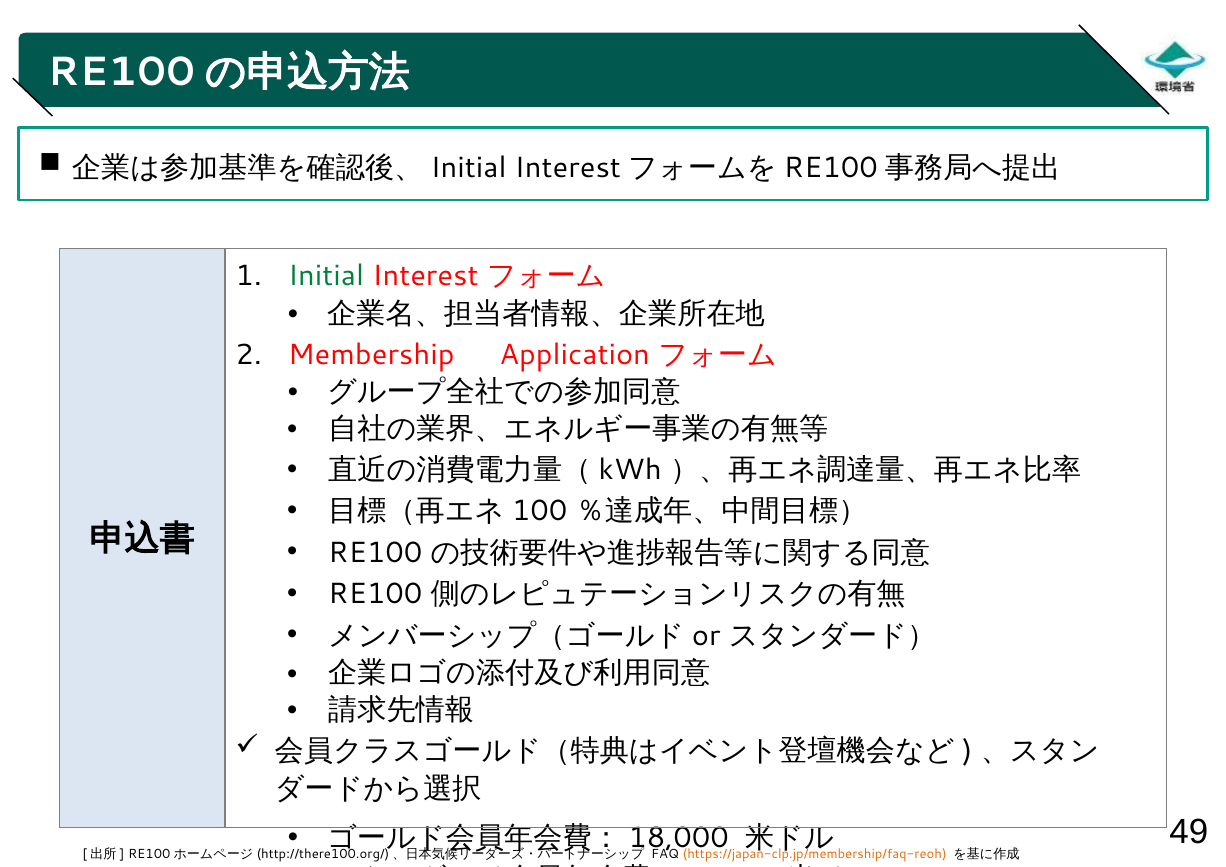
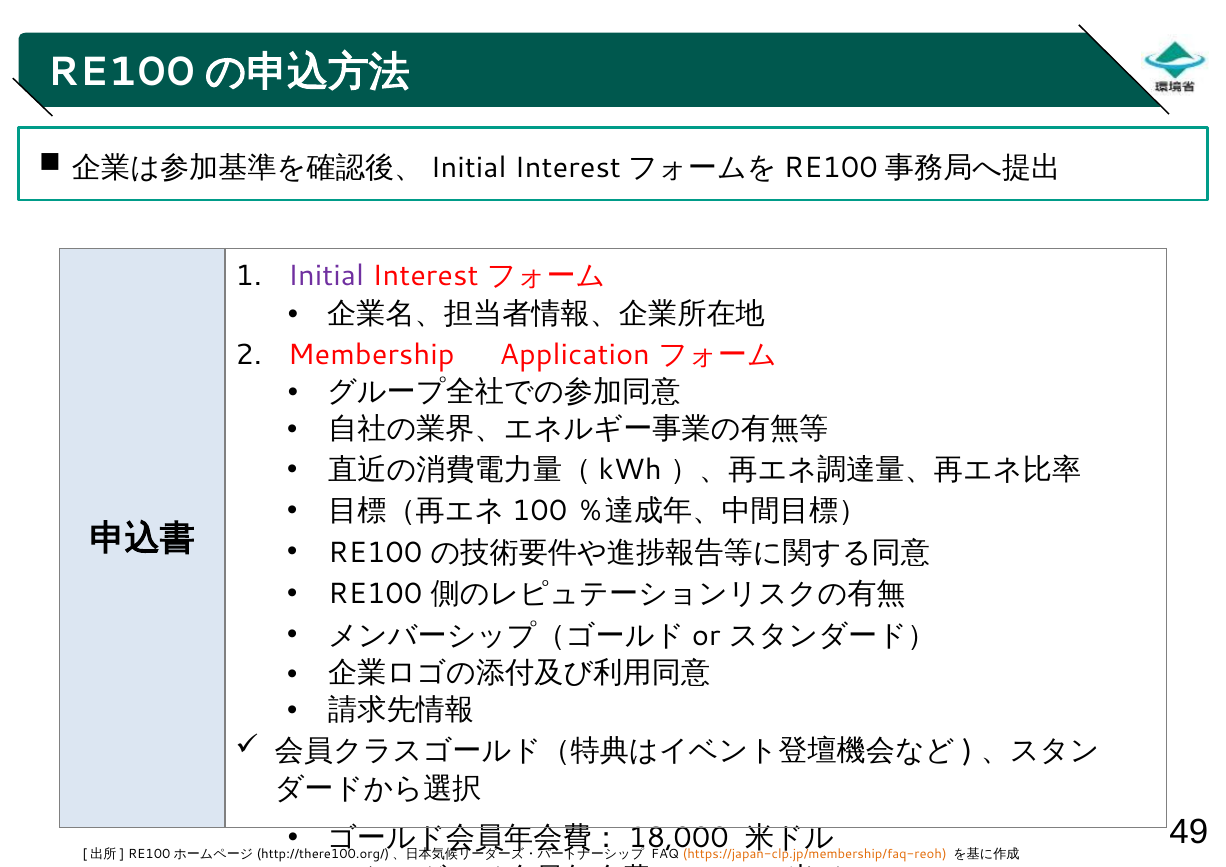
Initial colour: green -> purple (326, 276)
